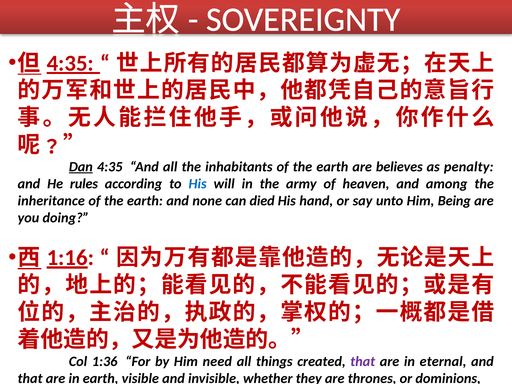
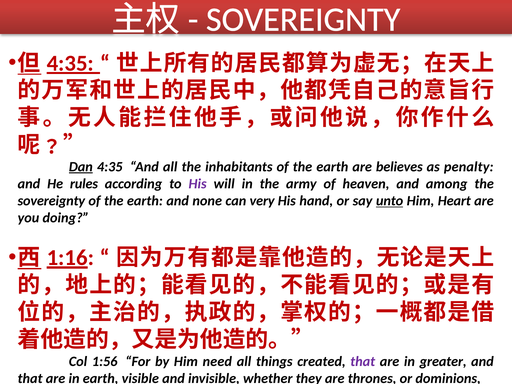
His colour: blue -> purple (198, 184)
inheritance: inheritance -> sovereignty (51, 201)
died: died -> very (262, 201)
unto underline: none -> present (390, 201)
Being: Being -> Heart (454, 201)
1:36: 1:36 -> 1:56 (105, 361)
eternal: eternal -> greater (443, 361)
